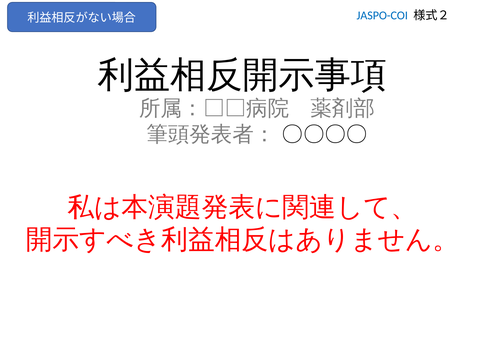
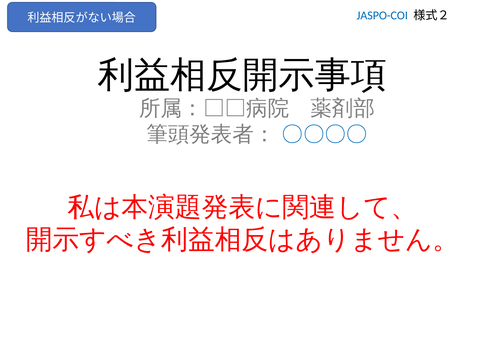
〇〇〇〇 colour: black -> blue (324, 134)
